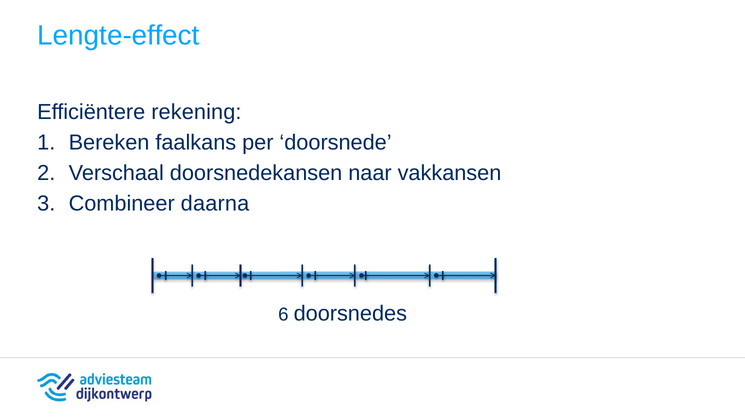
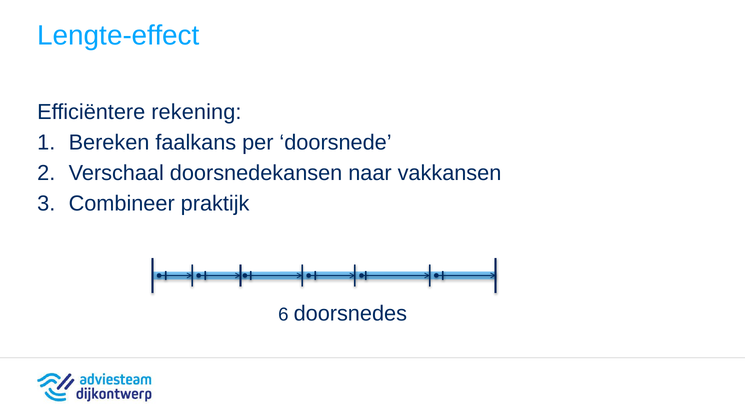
daarna: daarna -> praktijk (215, 204)
